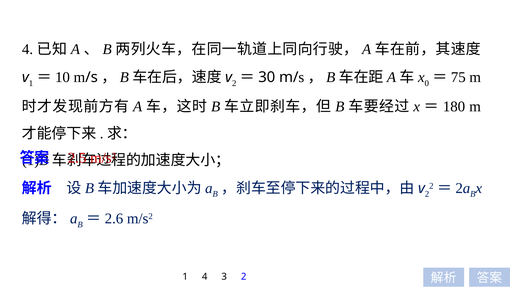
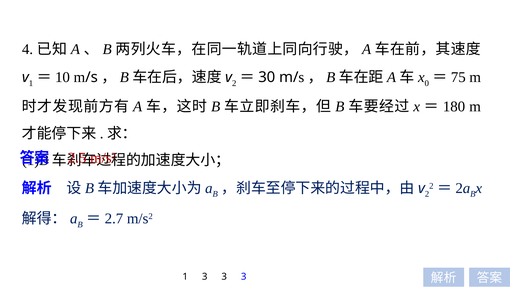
2.6: 2.6 -> 2.7 (114, 219)
1 4: 4 -> 3 (205, 277)
2: 2 -> 3 (244, 277)
